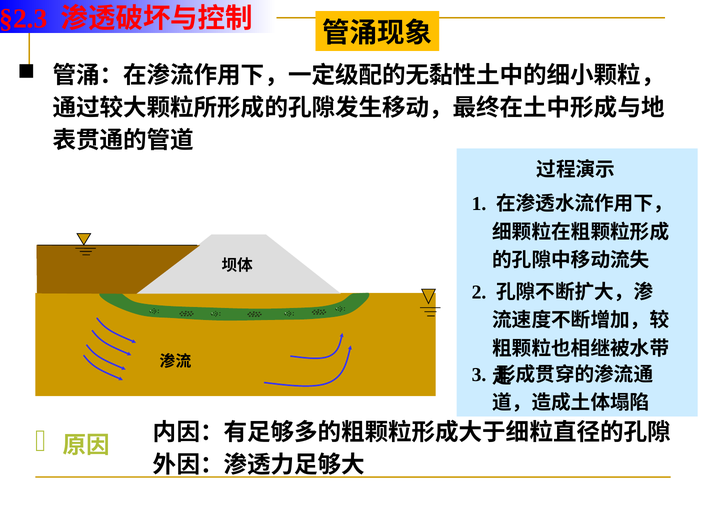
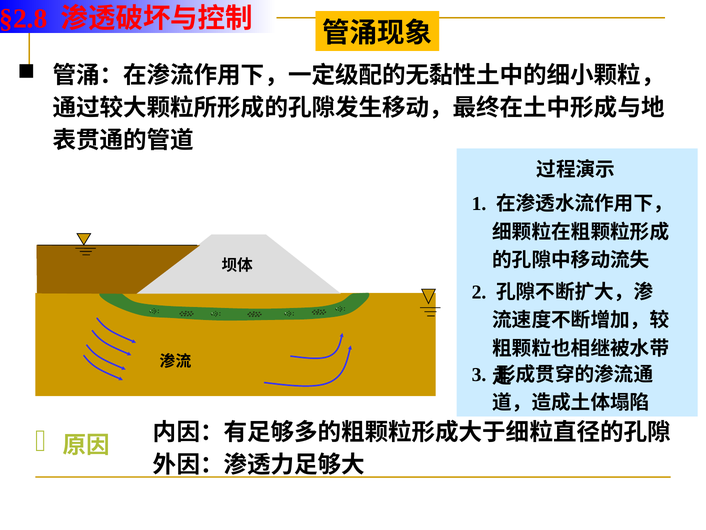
§2.3: §2.3 -> §2.8 (23, 18)
